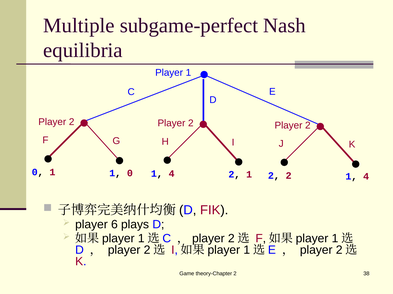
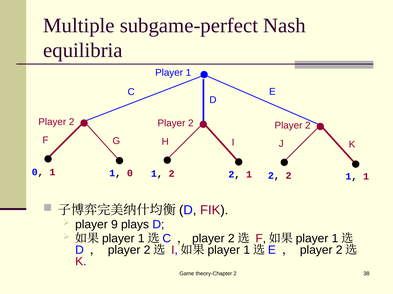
4: 4 -> 2 (172, 174)
4: 4 -> 1 (366, 177)
6: 6 -> 9 (114, 225)
